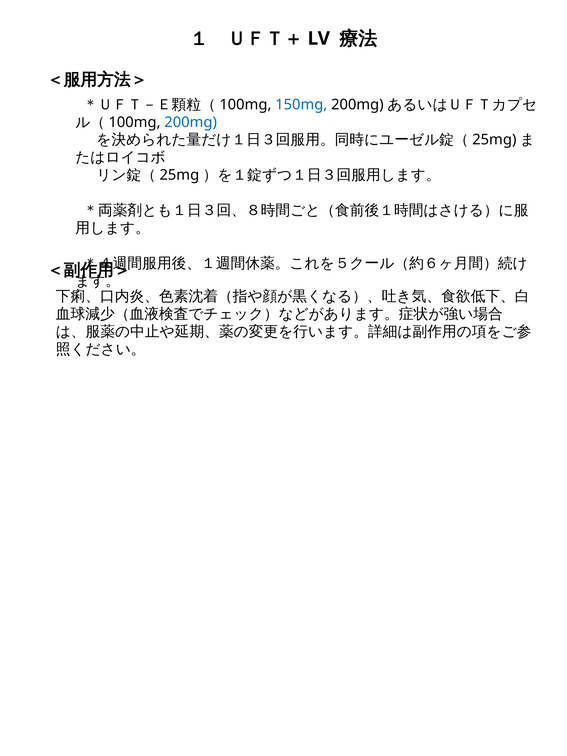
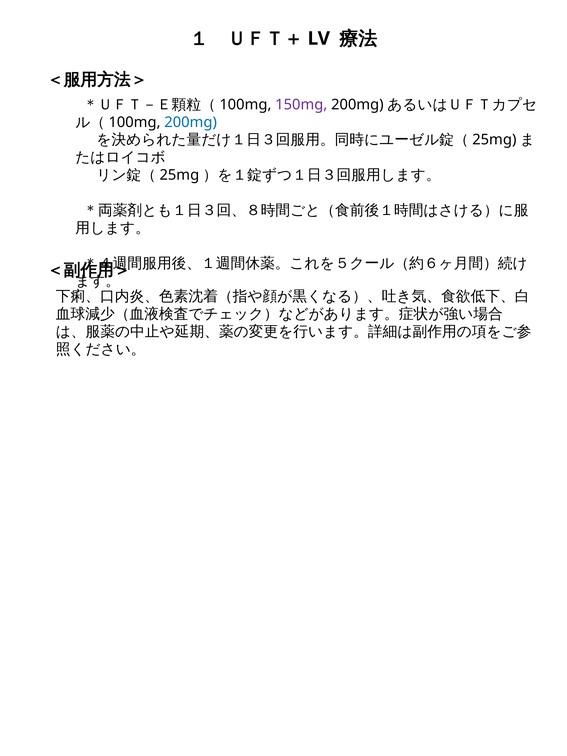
150mg colour: blue -> purple (301, 105)
